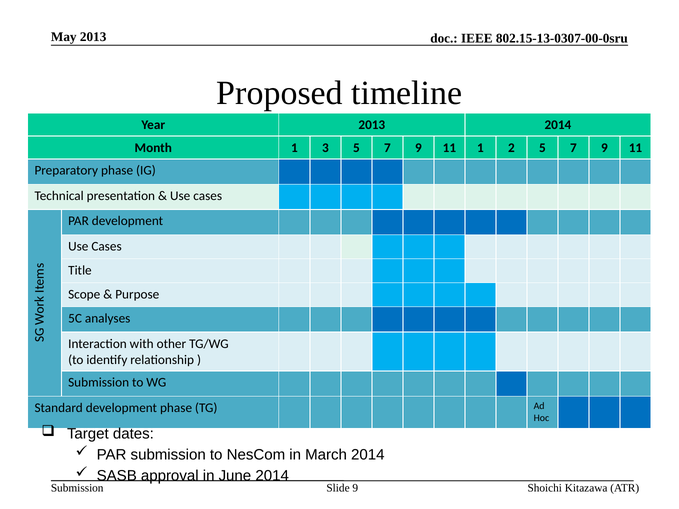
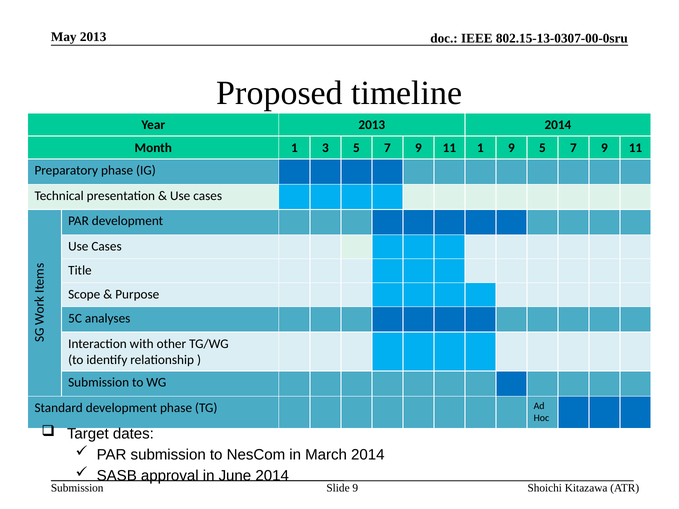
1 2: 2 -> 9 (511, 148)
